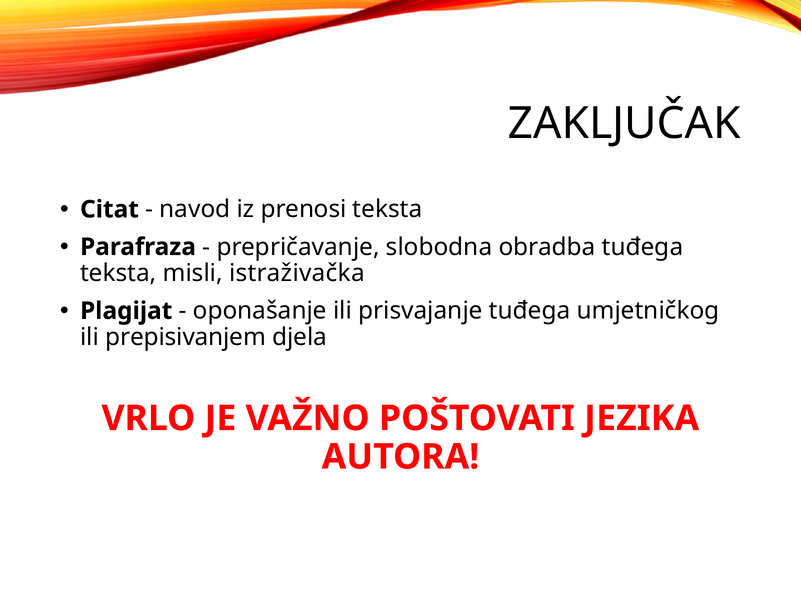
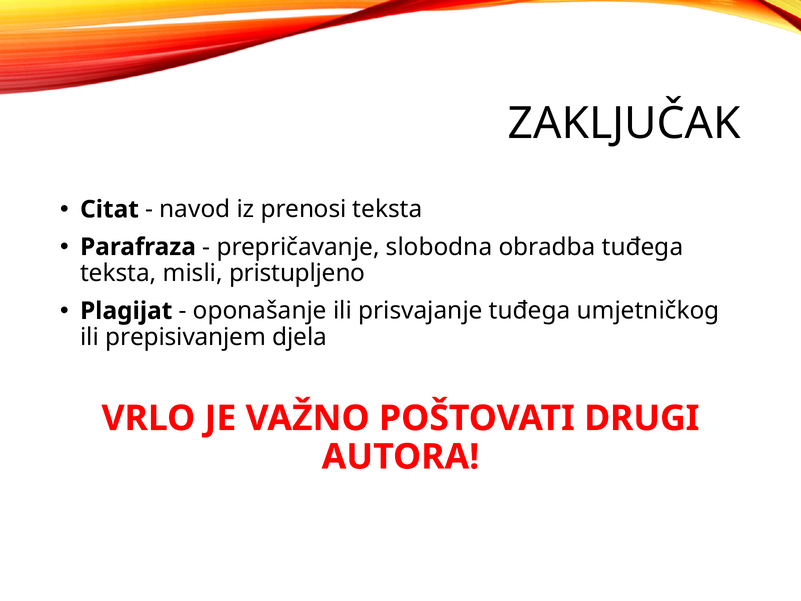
istraživačka: istraživačka -> pristupljeno (297, 273)
JEZIKA: JEZIKA -> DRUGI (642, 418)
